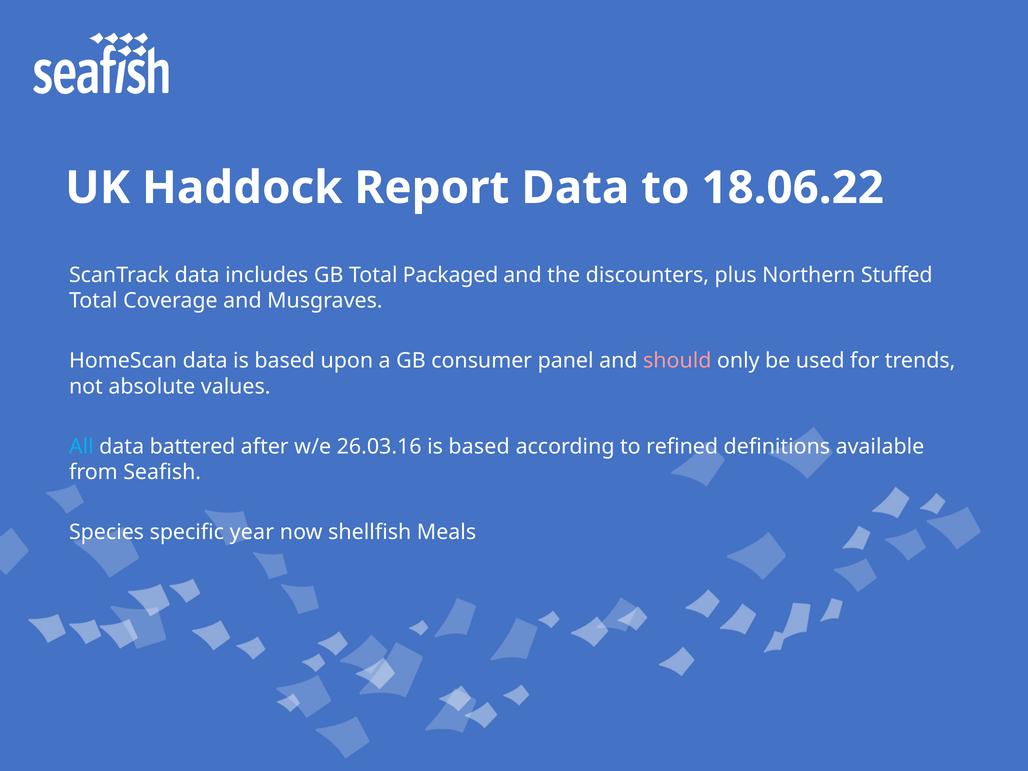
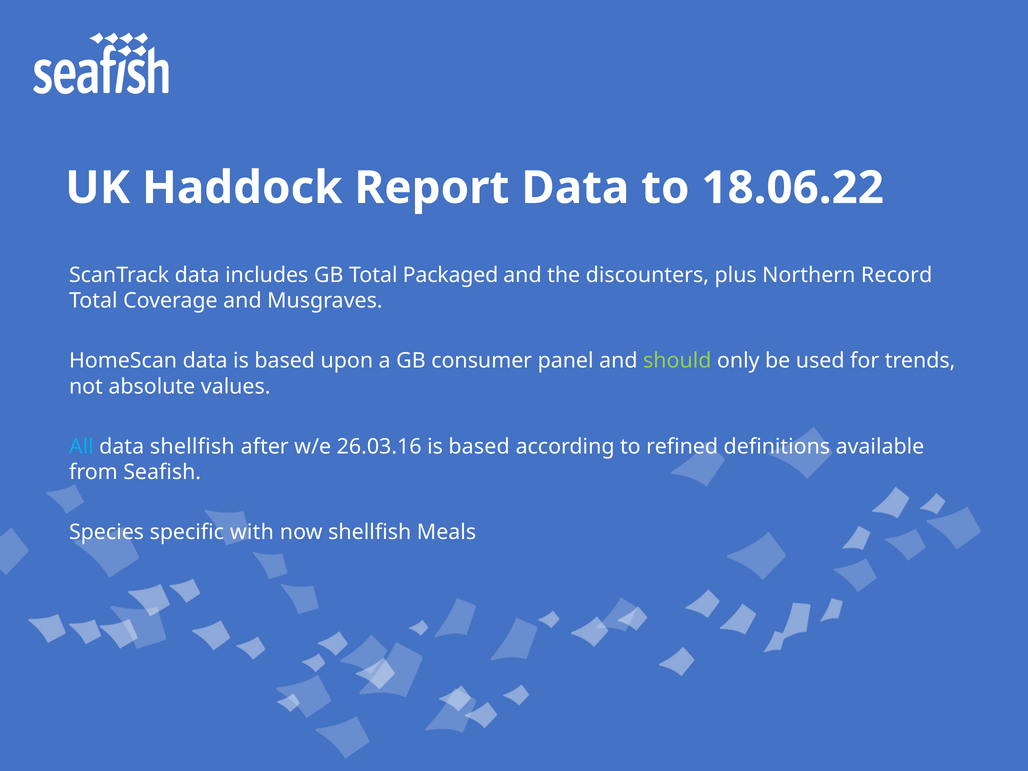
Stuffed: Stuffed -> Record (897, 275)
should colour: pink -> light green (677, 361)
data battered: battered -> shellfish (192, 447)
year: year -> with (252, 532)
